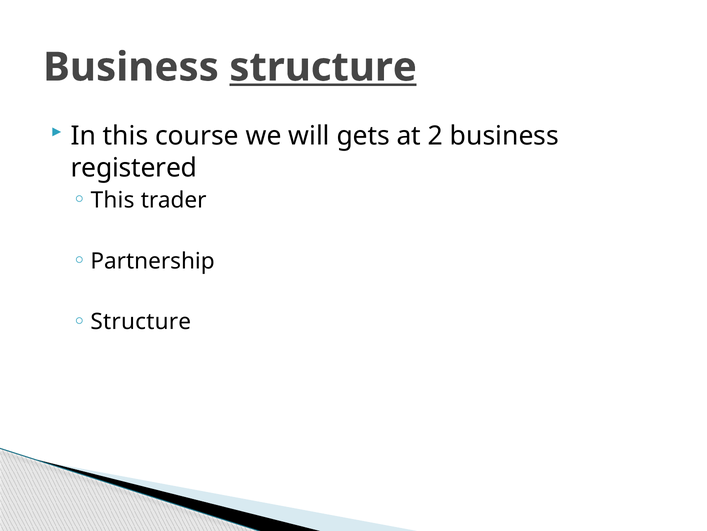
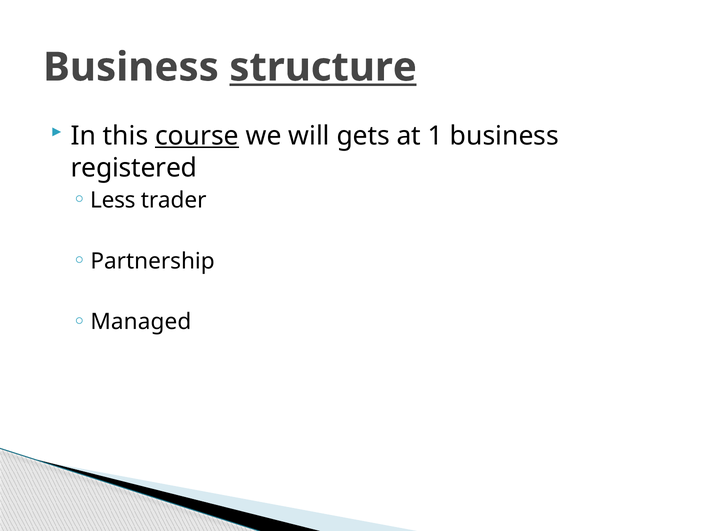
course underline: none -> present (197, 136)
2: 2 -> 1 (436, 136)
This: This -> Less (113, 200)
Structure: Structure -> Managed (141, 321)
